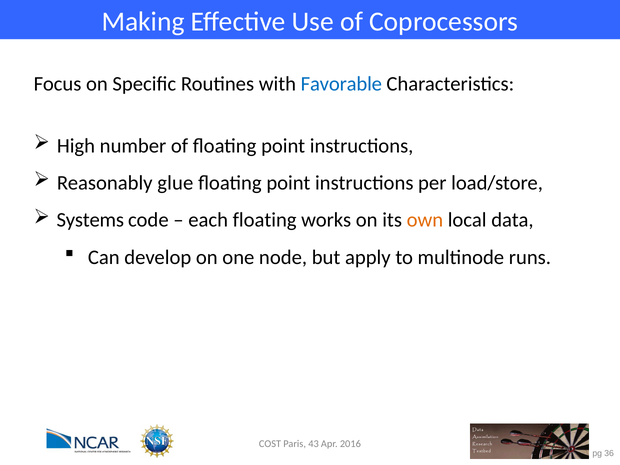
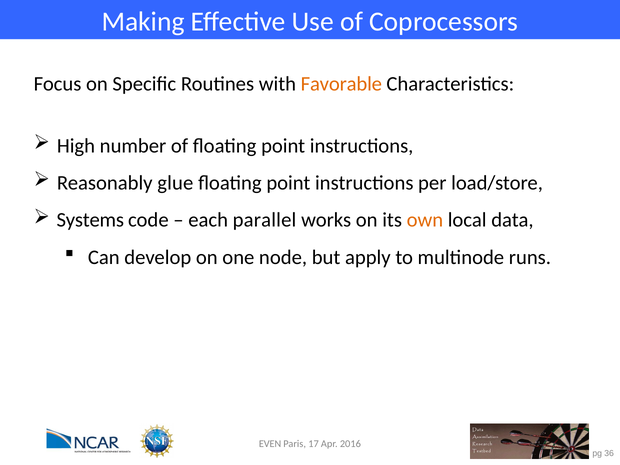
Favorable colour: blue -> orange (341, 84)
each floating: floating -> parallel (265, 220)
COST: COST -> EVEN (270, 444)
43: 43 -> 17 (314, 444)
